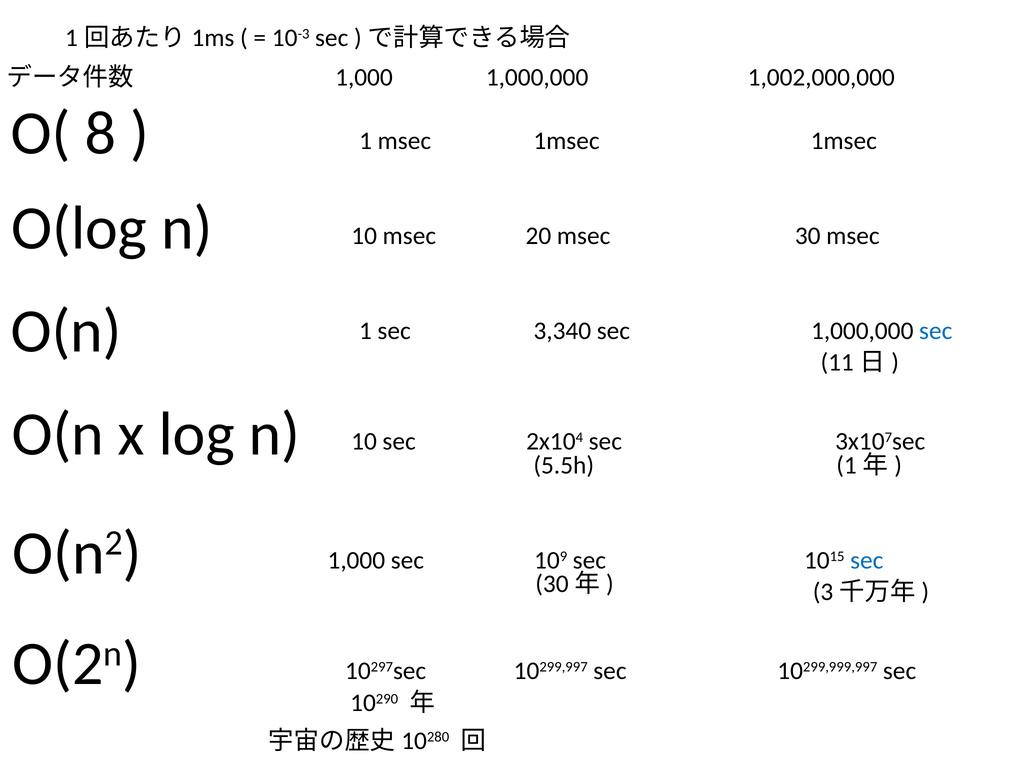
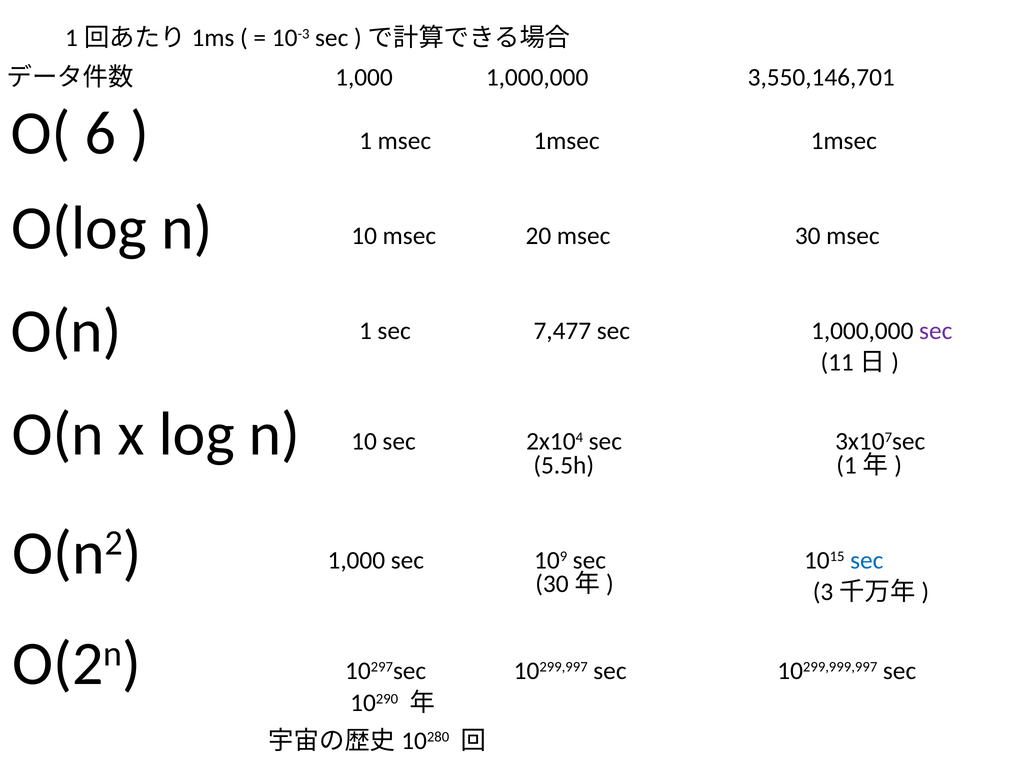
1,002,000,000: 1,002,000,000 -> 3,550,146,701 (821, 77)
8: 8 -> 6 (100, 134)
3,340: 3,340 -> 7,477 (562, 331)
sec colour: blue -> purple (936, 331)
